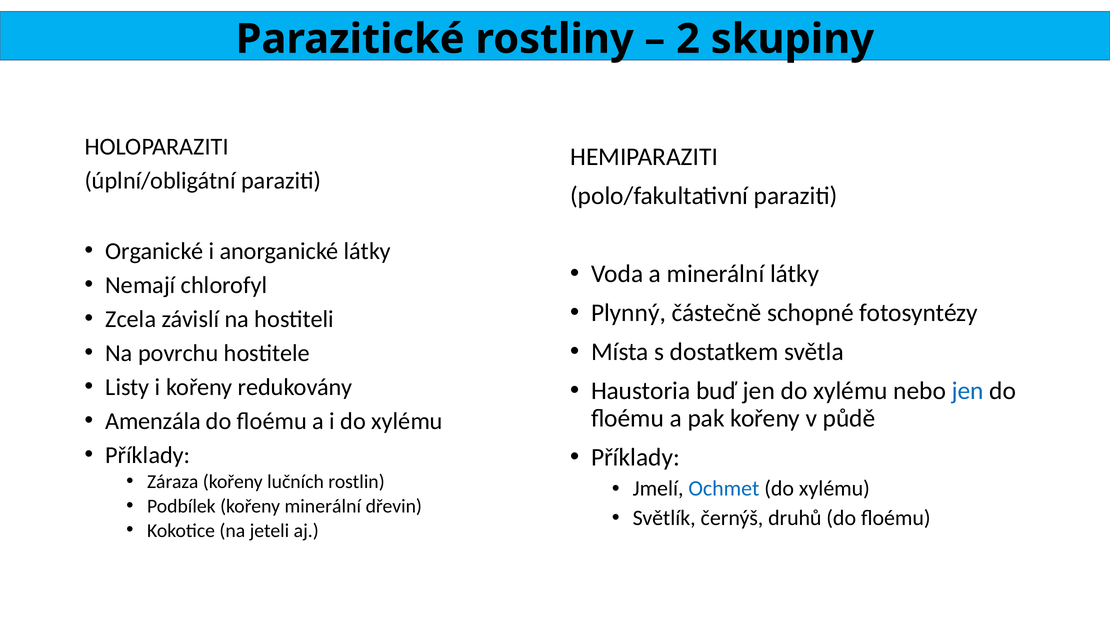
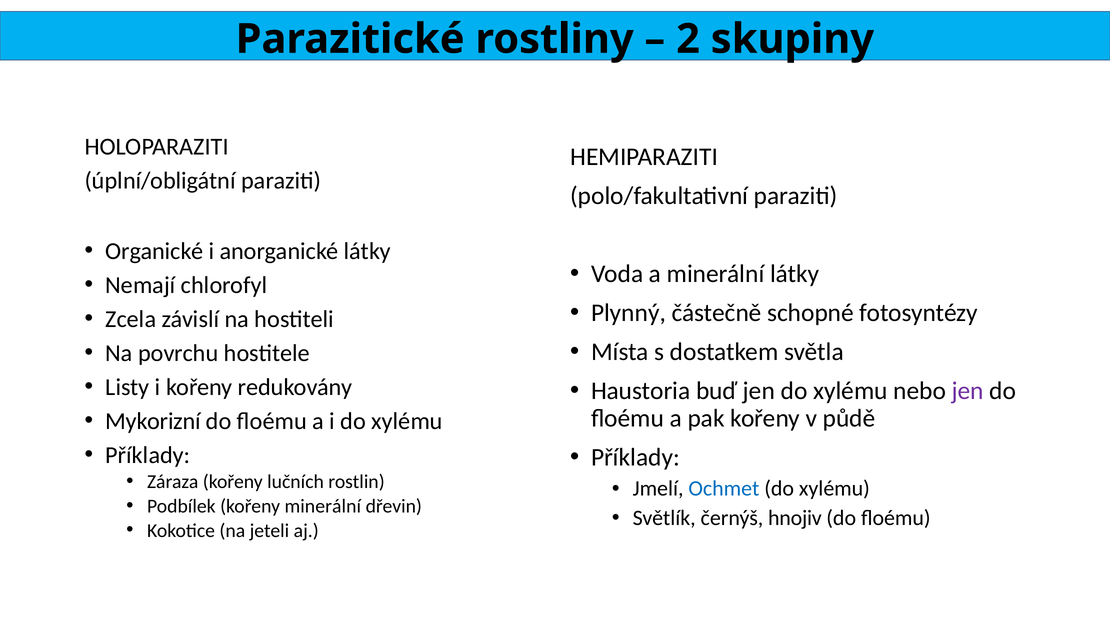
jen colour: blue -> purple (968, 391)
Amenzála: Amenzála -> Mykorizní (153, 422)
druhů: druhů -> hnojiv (795, 519)
